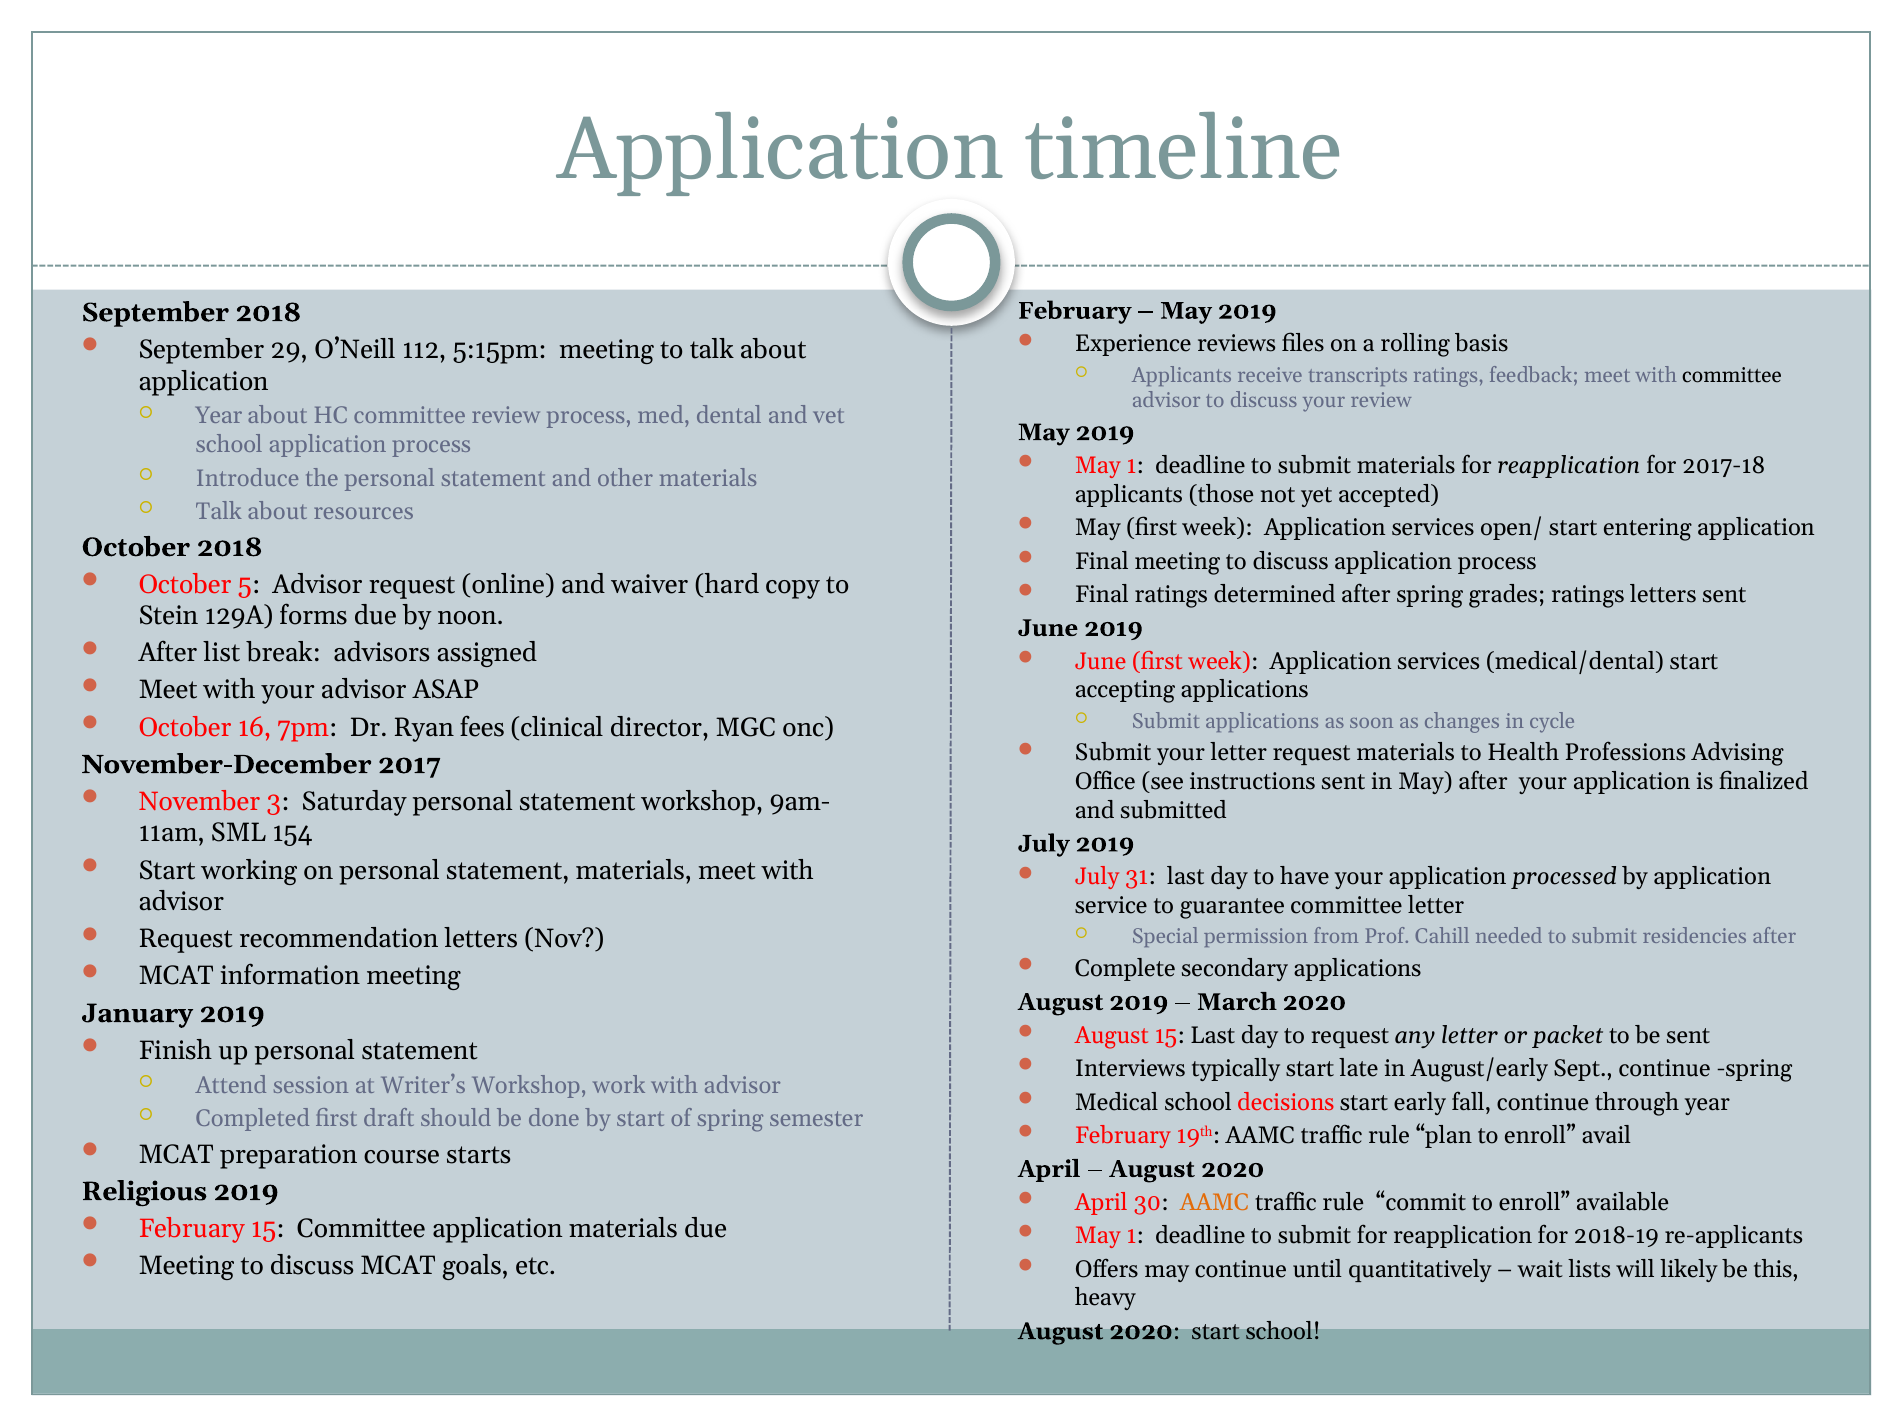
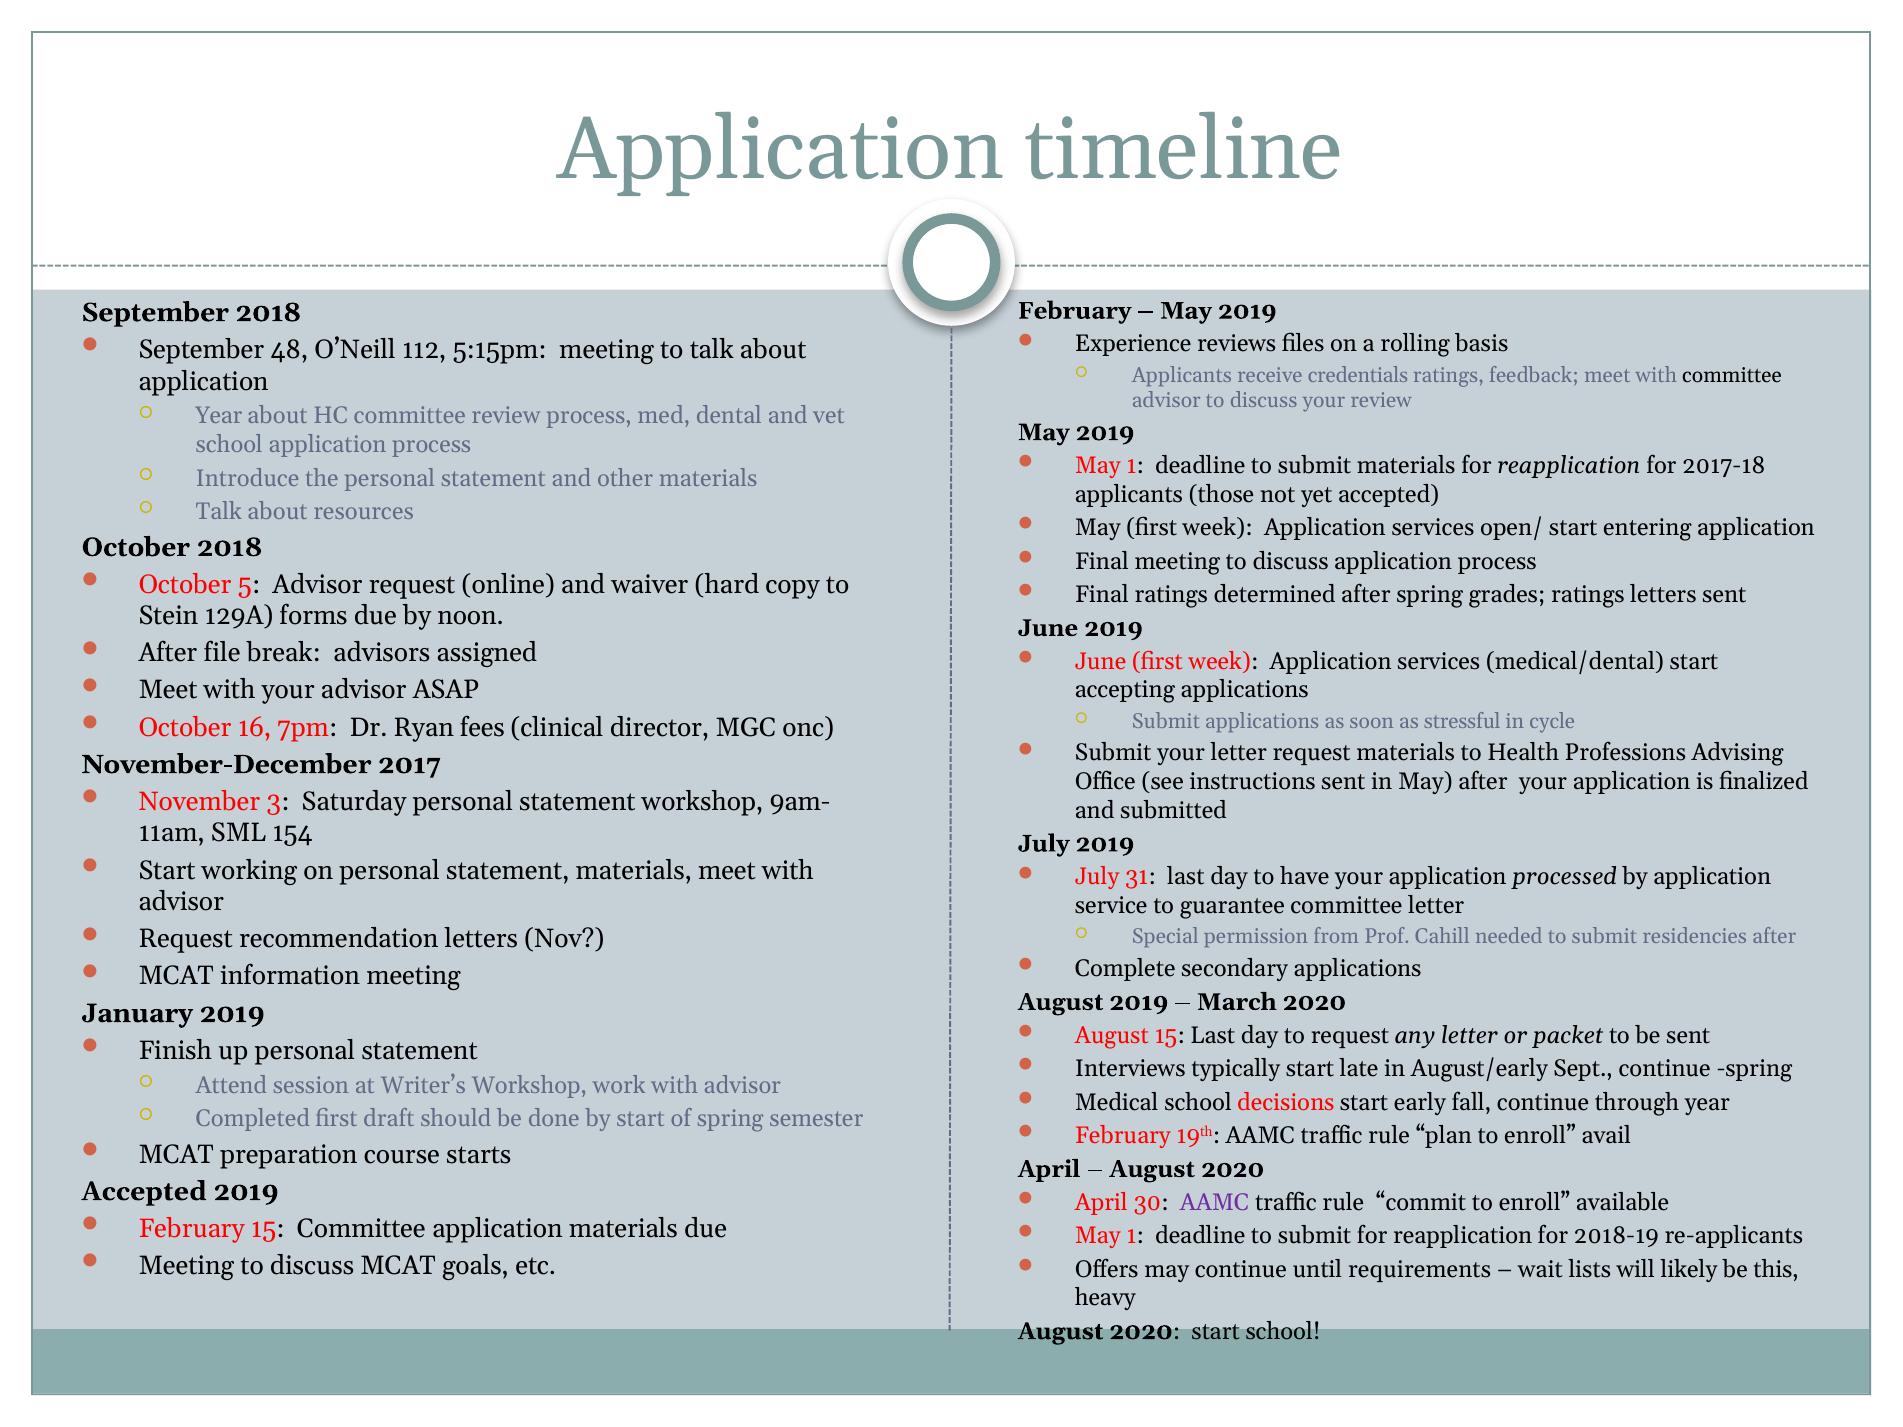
29: 29 -> 48 (289, 350)
transcripts: transcripts -> credentials (1358, 375)
list: list -> file (222, 653)
changes: changes -> stressful (1462, 721)
Religious: Religious -> Accepted (144, 1192)
AAMC colour: orange -> purple (1215, 1203)
quantitatively: quantitatively -> requirements (1420, 1269)
